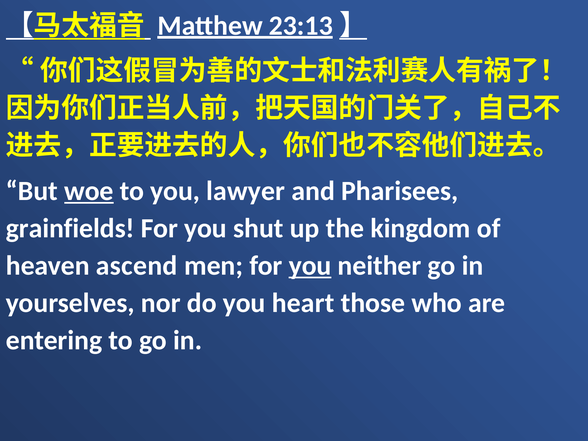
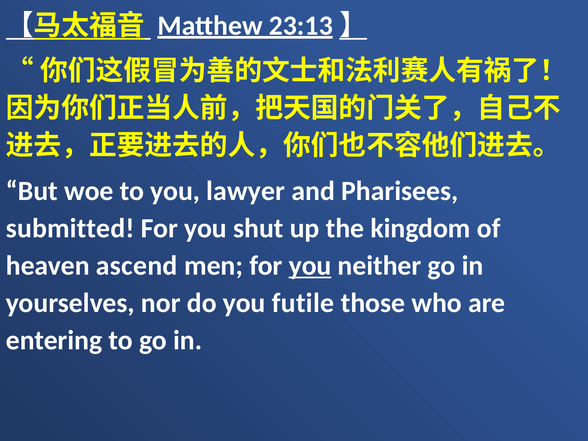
woe underline: present -> none (89, 191)
grainfields: grainfields -> submitted (70, 228)
heart: heart -> futile (303, 303)
